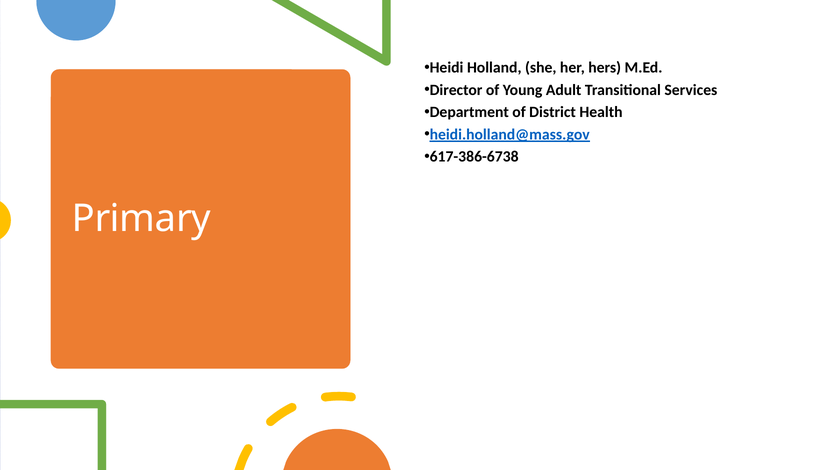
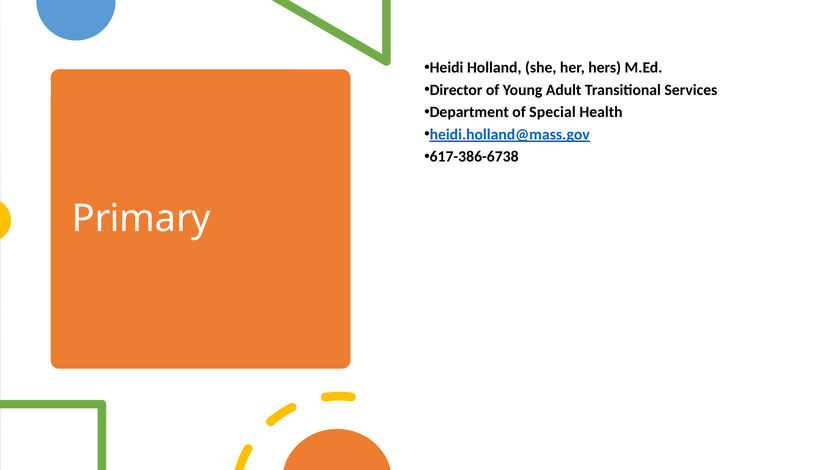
District: District -> Special (552, 112)
